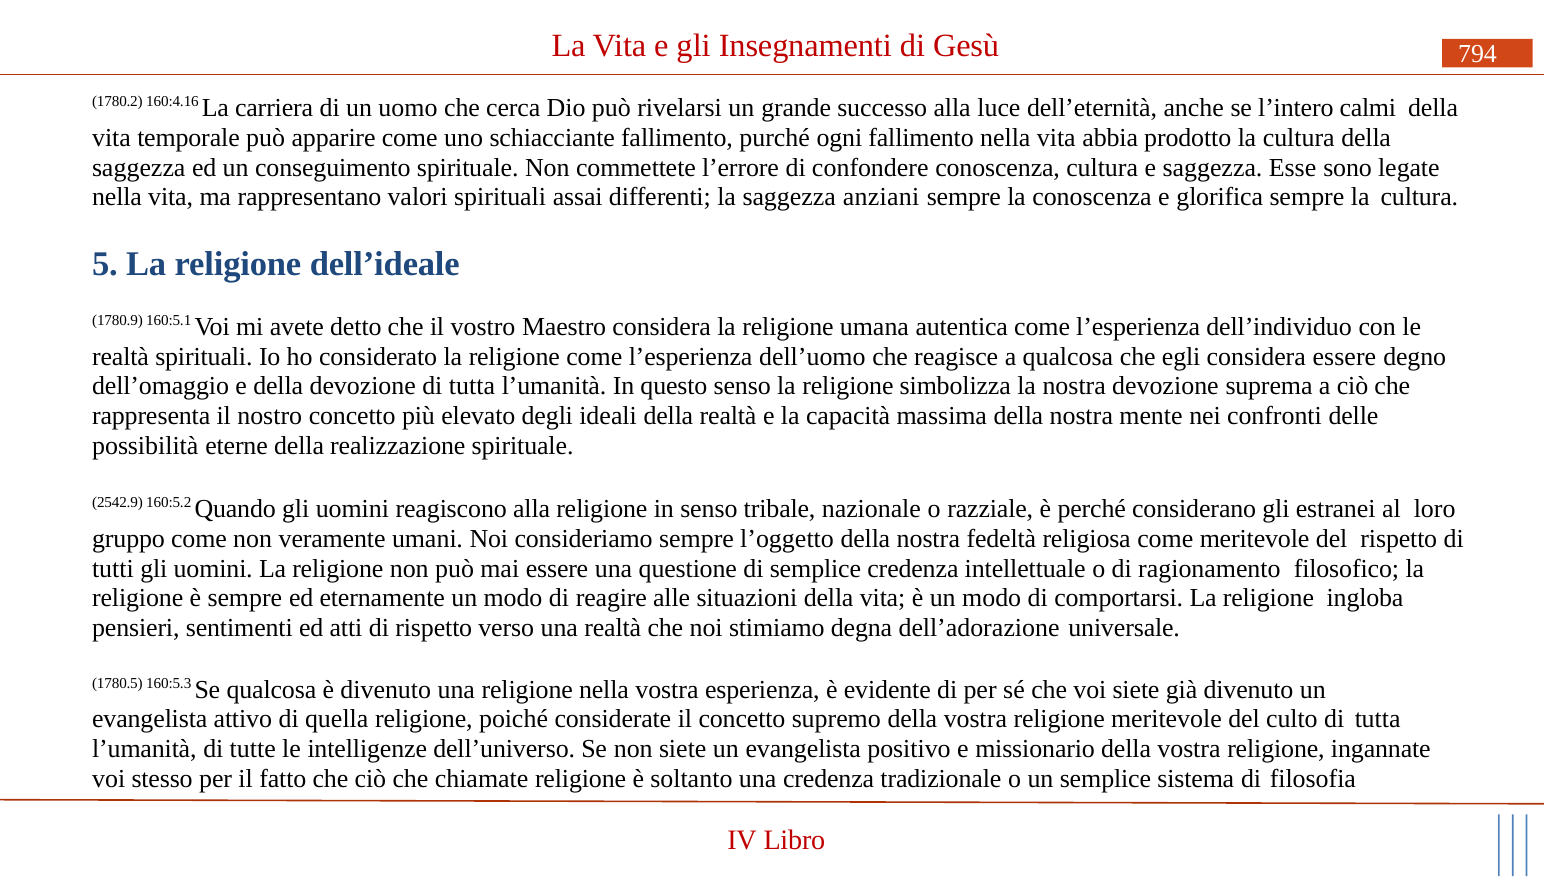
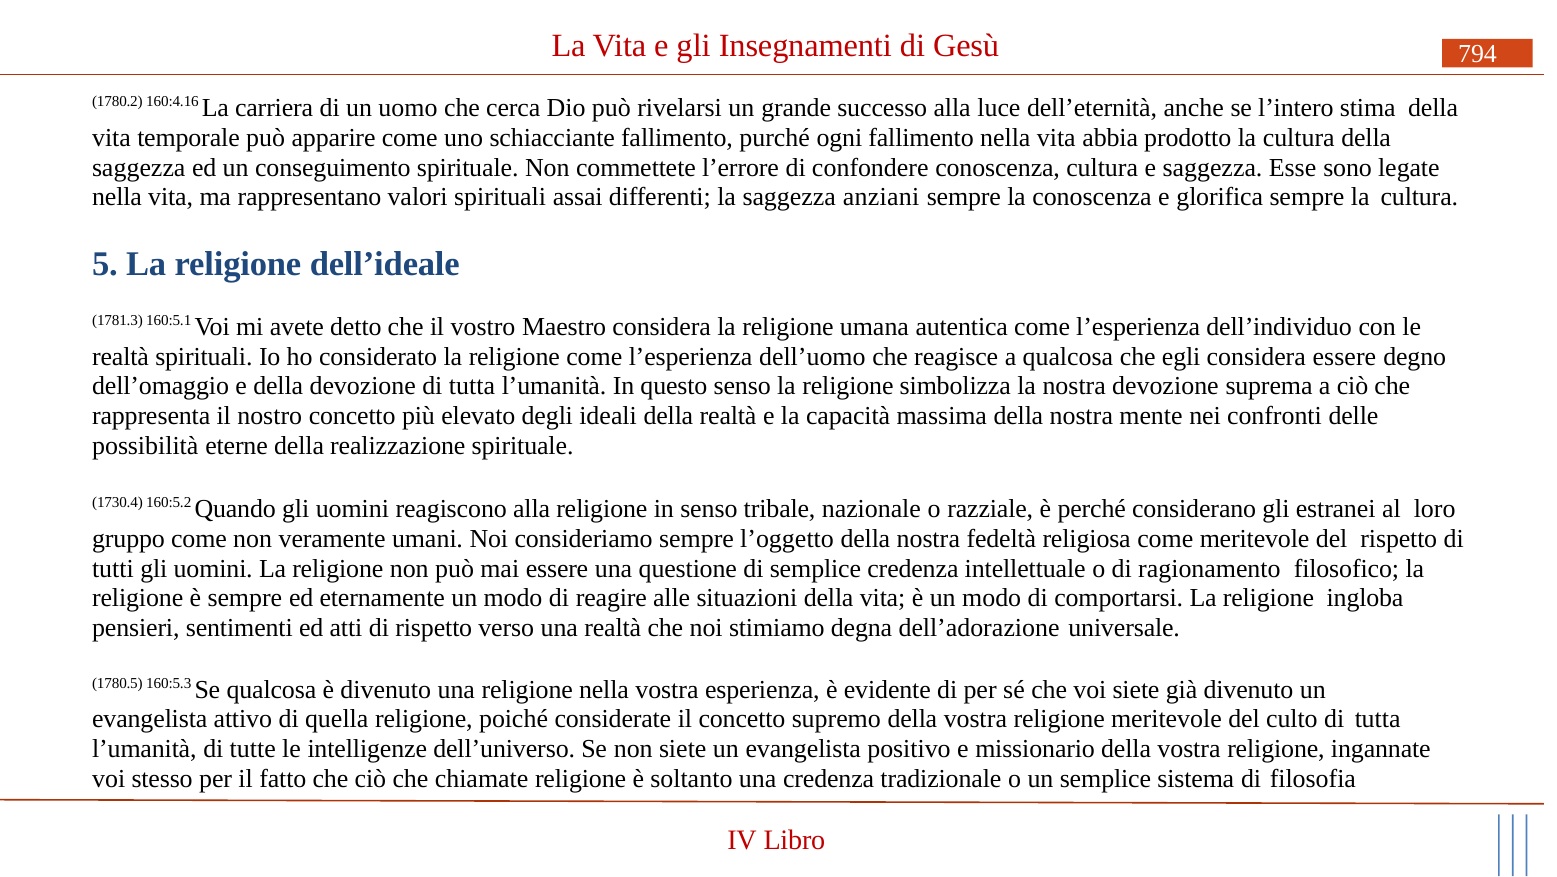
calmi: calmi -> stima (1368, 108)
1780.9: 1780.9 -> 1781.3 (117, 321)
2542.9: 2542.9 -> 1730.4 (117, 502)
